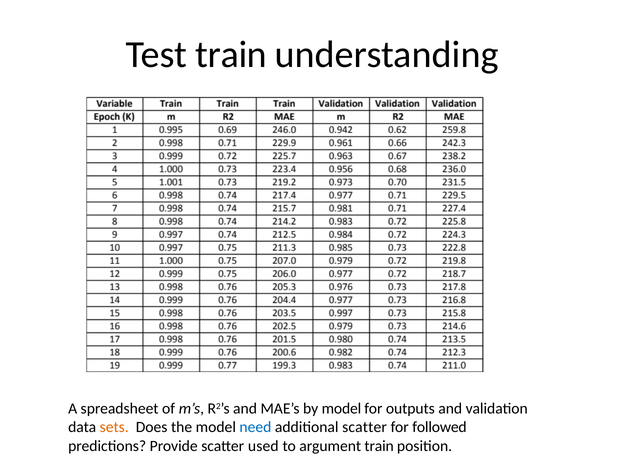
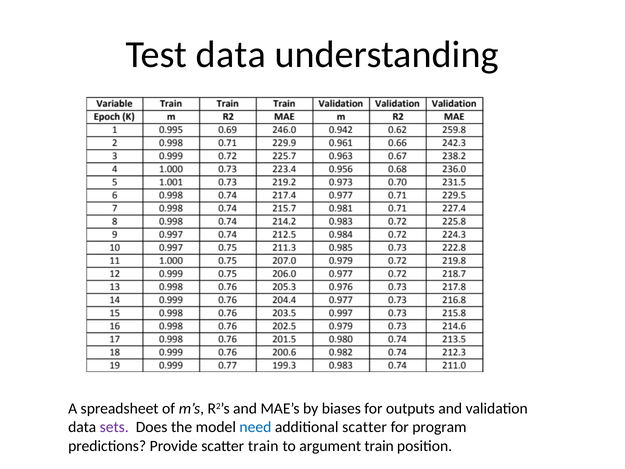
Test train: train -> data (231, 55)
by model: model -> biases (341, 408)
sets colour: orange -> purple (114, 427)
followed: followed -> program (439, 427)
scatter used: used -> train (263, 446)
